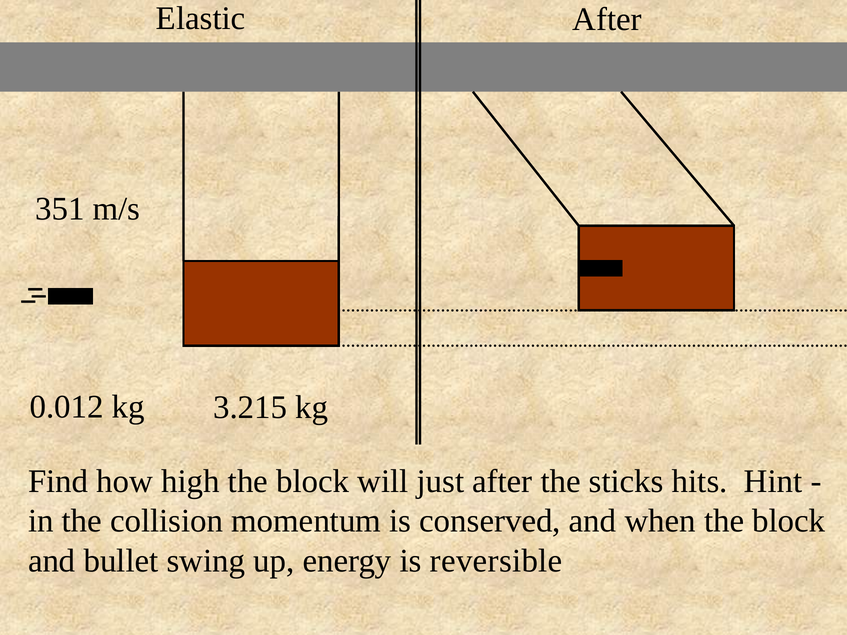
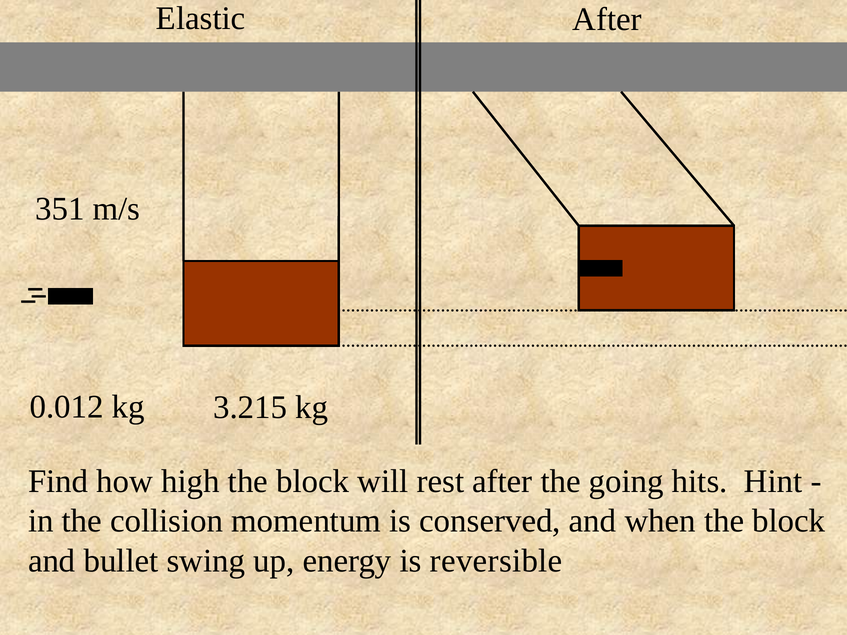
just: just -> rest (440, 482)
sticks: sticks -> going (626, 482)
